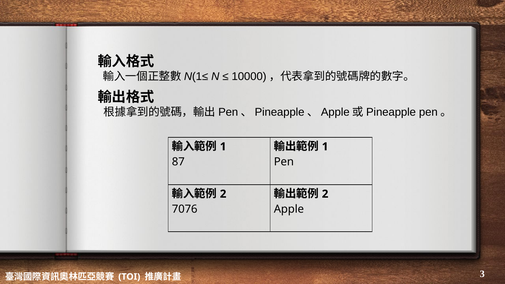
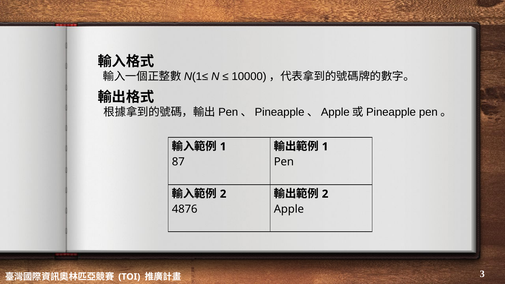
7076: 7076 -> 4876 (185, 209)
